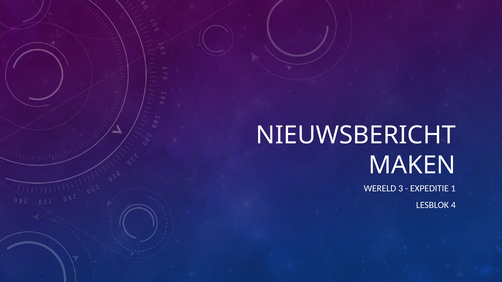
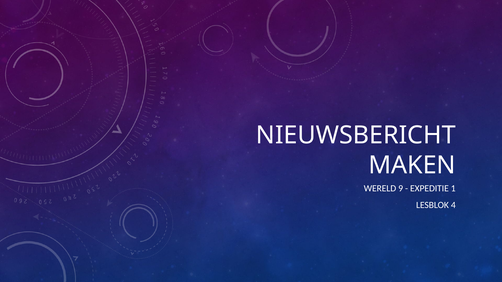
3: 3 -> 9 (401, 189)
